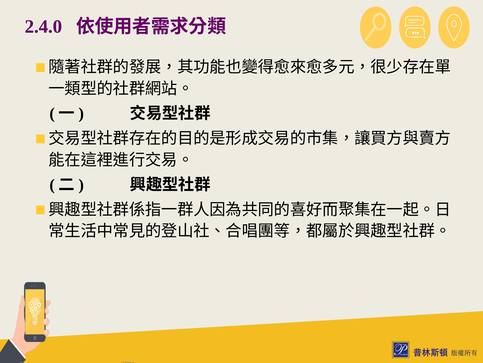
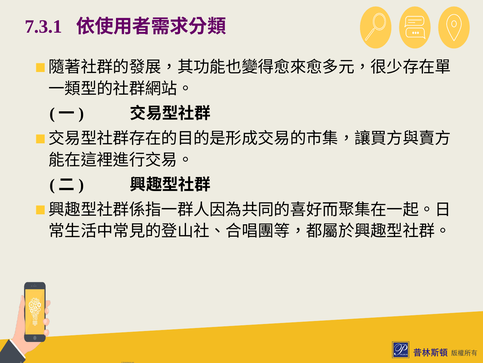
2.4.0: 2.4.0 -> 7.3.1 (43, 27)
